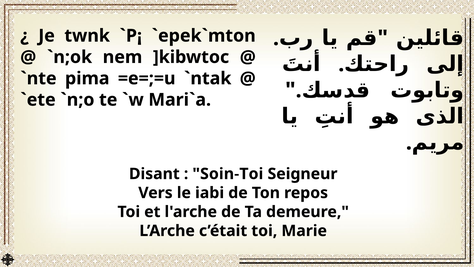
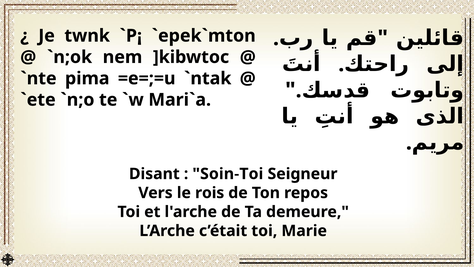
iabi: iabi -> rois (210, 193)
